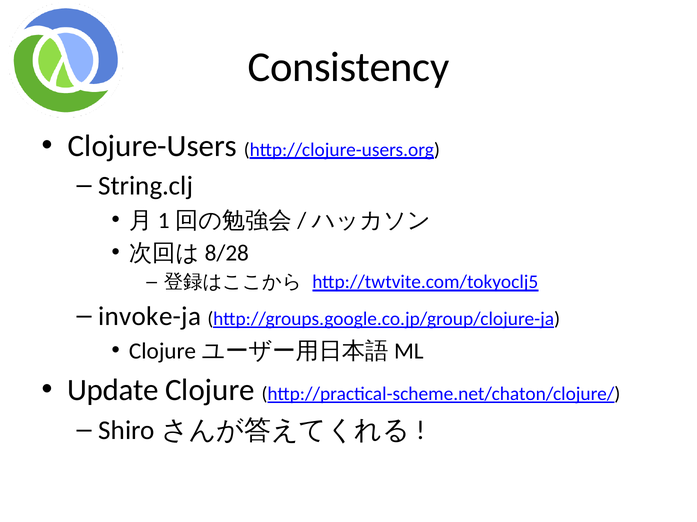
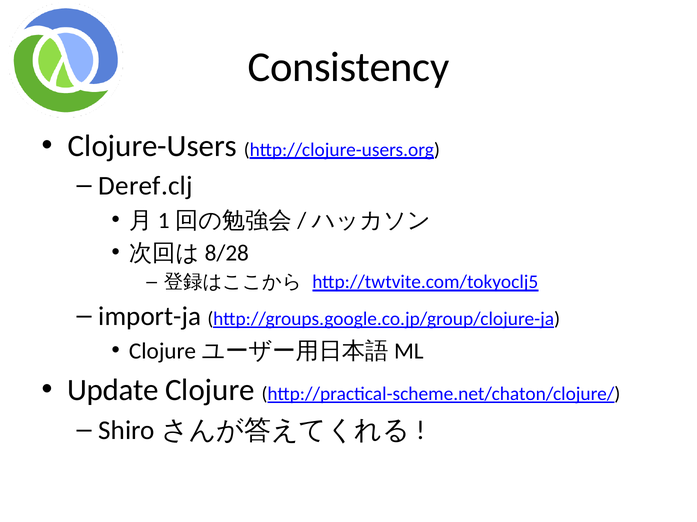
String.clj: String.clj -> Deref.clj (146, 186)
invoke-ja: invoke-ja -> import-ja (150, 317)
